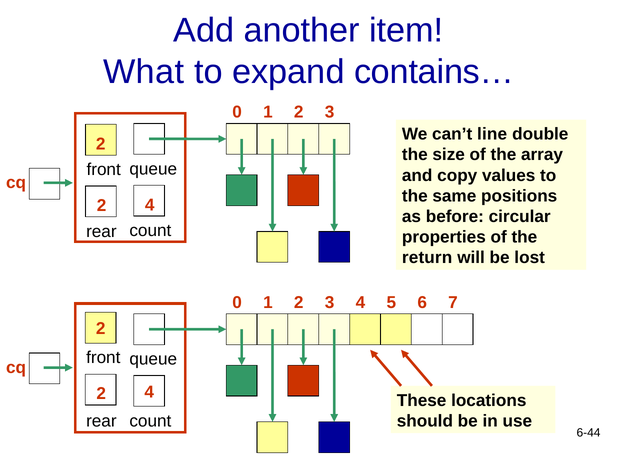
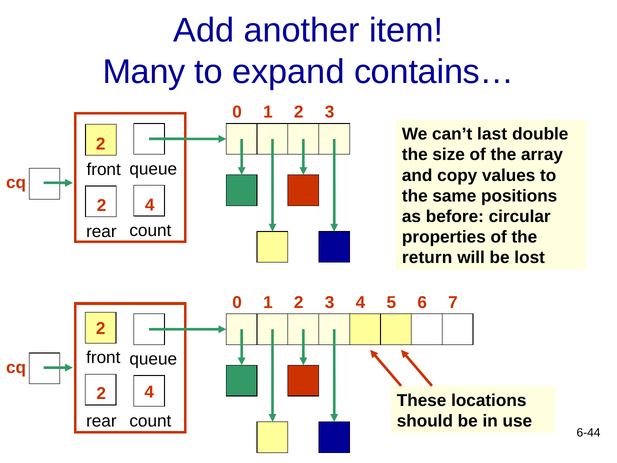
What: What -> Many (144, 72)
line: line -> last (492, 134)
